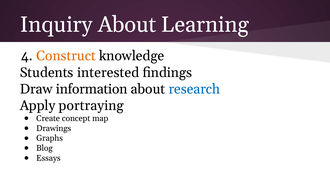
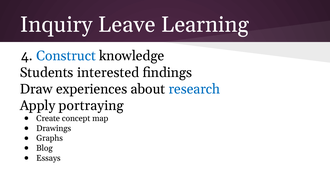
Inquiry About: About -> Leave (127, 24)
Construct colour: orange -> blue (66, 56)
information: information -> experiences (92, 89)
